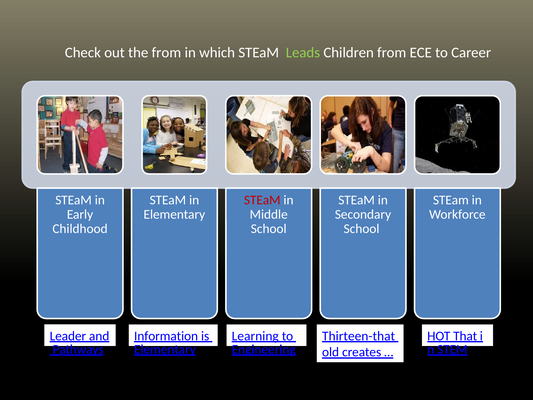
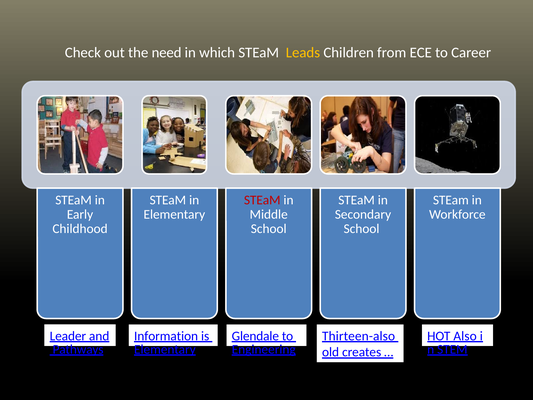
the from: from -> need (167, 53)
Leads colour: light green -> yellow (303, 53)
Thirteen-that: Thirteen-that -> Thirteen-also (359, 336)
Learning: Learning -> Glendale (255, 336)
That: That -> Also (465, 336)
